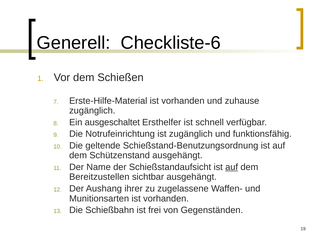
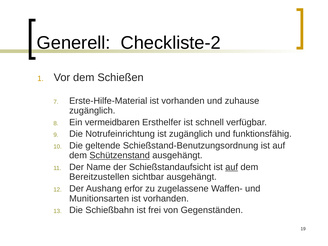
Checkliste-6: Checkliste-6 -> Checkliste-2 (171, 43)
ausgeschaltet: ausgeschaltet -> vermeidbaren (112, 122)
Schützenstand underline: none -> present (120, 155)
ihrer: ihrer -> erfor (134, 189)
